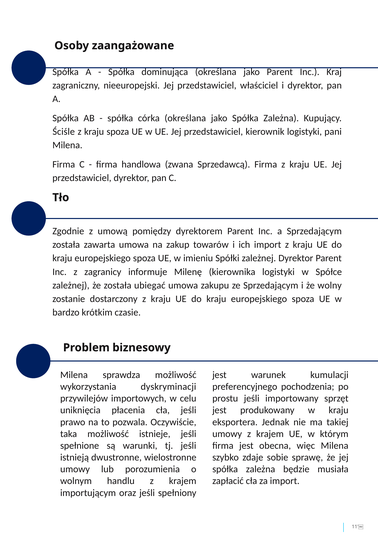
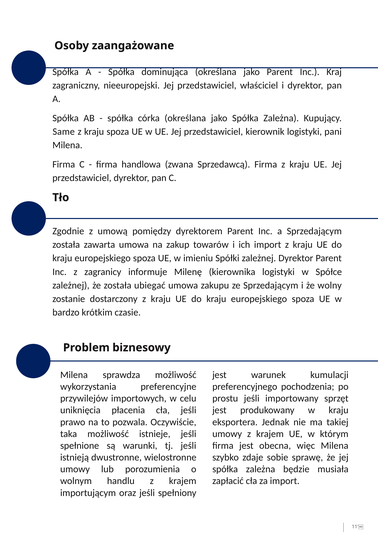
Ściśle: Ściśle -> Same (64, 131)
dyskryminacji: dyskryminacji -> preferencyjne (168, 386)
